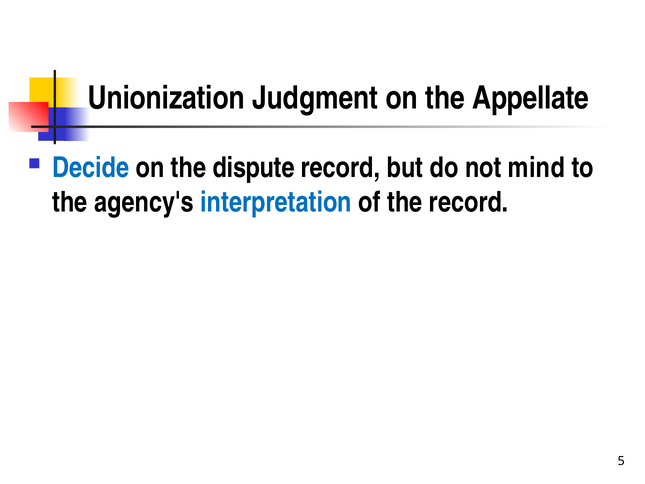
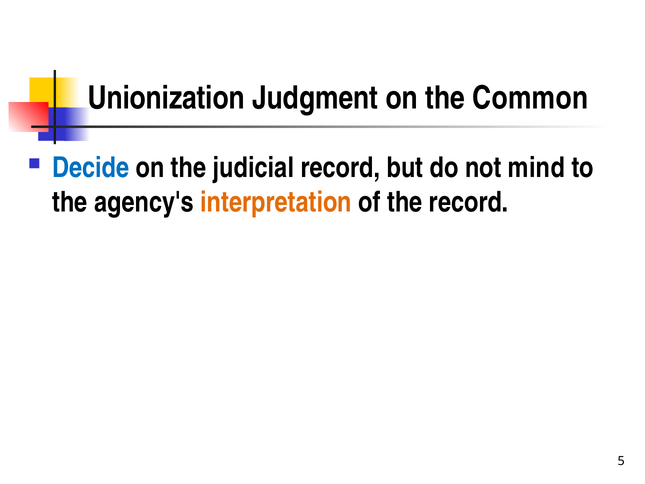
Appellate: Appellate -> Common (530, 98)
dispute: dispute -> judicial (253, 168)
interpretation colour: blue -> orange (276, 202)
